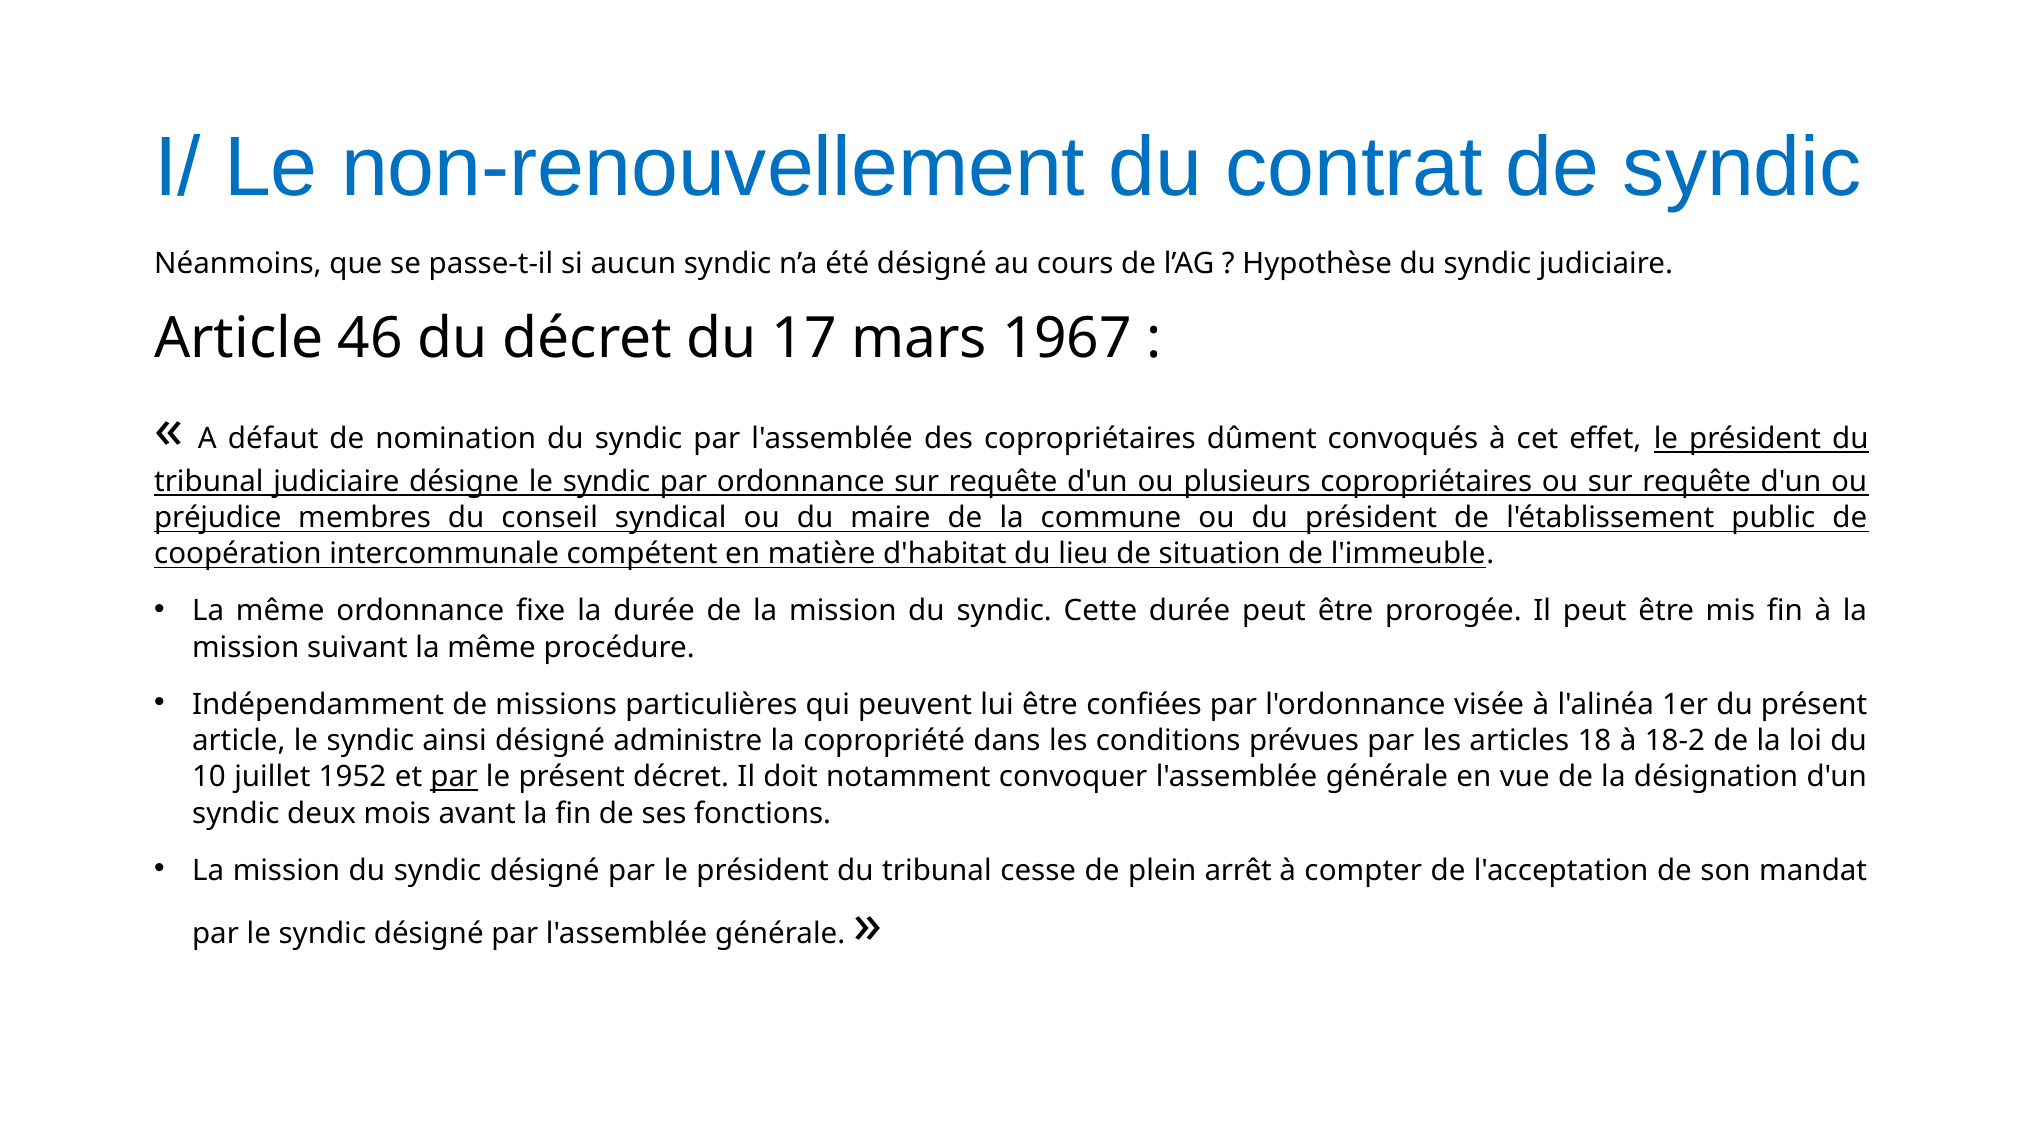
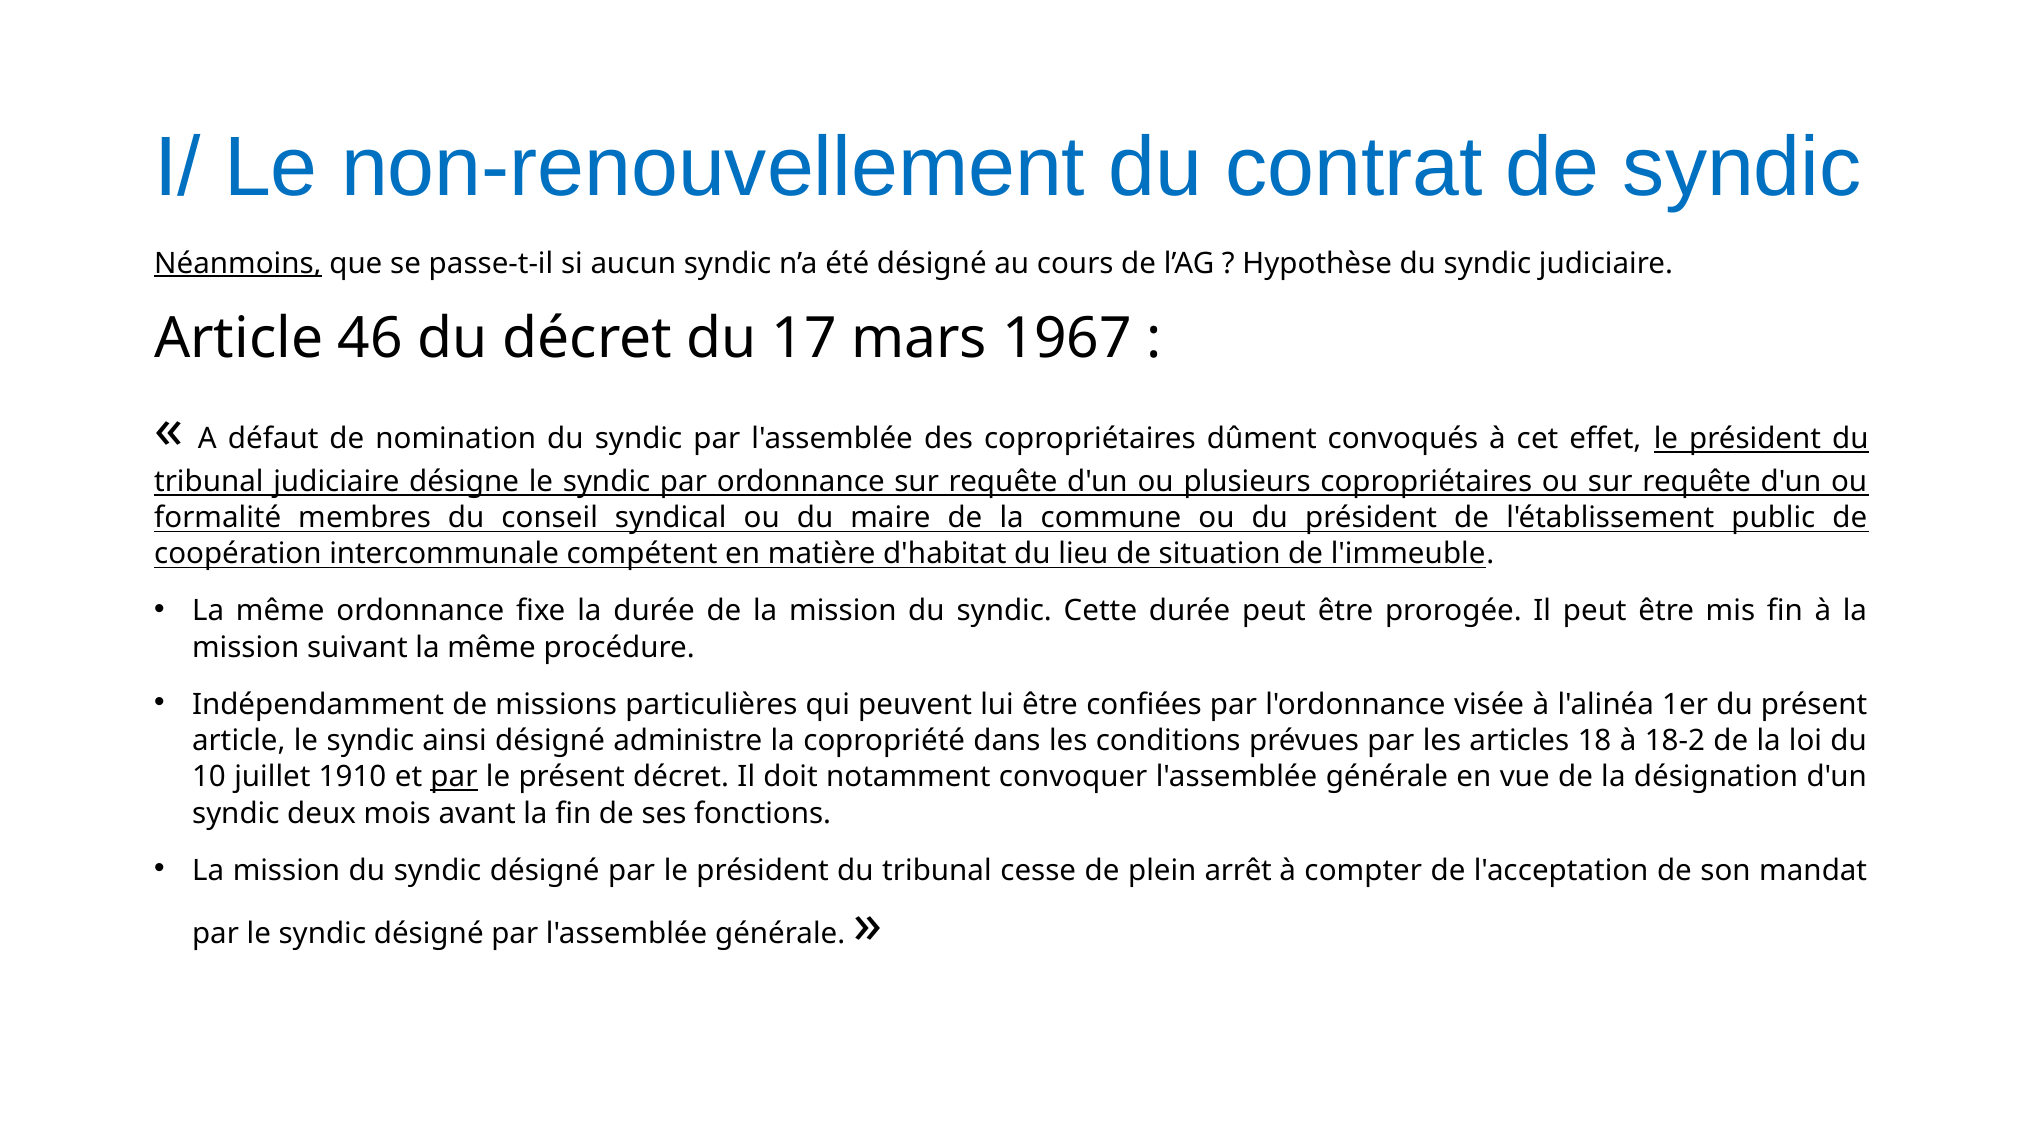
Néanmoins underline: none -> present (238, 263)
préjudice: préjudice -> formalité (218, 518)
1952: 1952 -> 1910 (353, 777)
